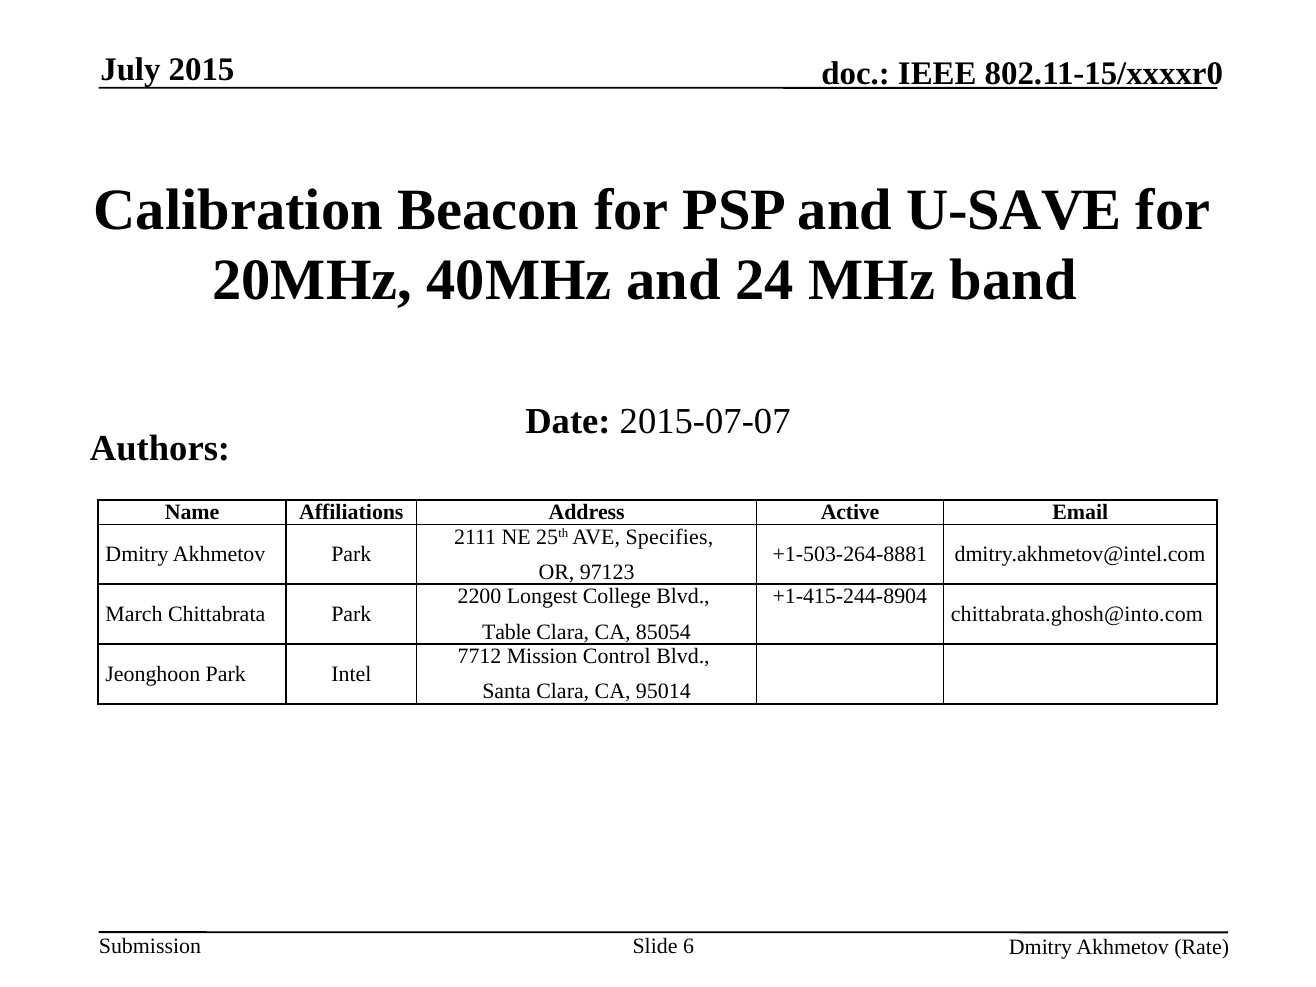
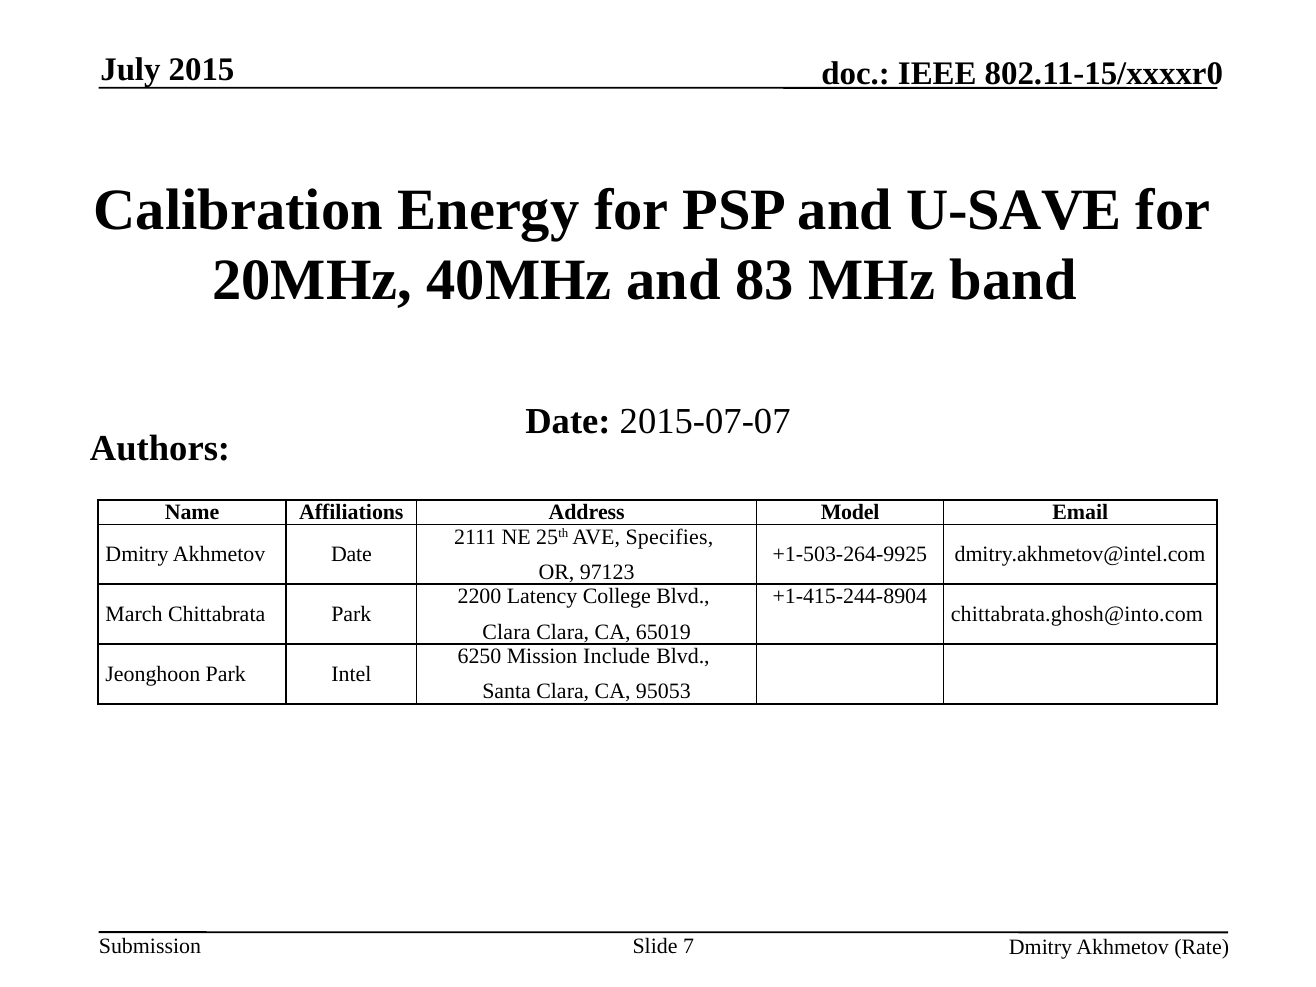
Beacon: Beacon -> Energy (489, 210)
24: 24 -> 83 (765, 280)
Active: Active -> Model (850, 512)
Akhmetov Park: Park -> Date (351, 555)
+1-503-264-8881: +1-503-264-8881 -> +1-503-264-9925 (850, 555)
Longest: Longest -> Latency (542, 597)
Table: Table -> Clara (506, 632)
85054: 85054 -> 65019 (663, 632)
7712: 7712 -> 6250 (479, 656)
Control: Control -> Include (617, 656)
95014: 95014 -> 95053 (663, 692)
6: 6 -> 7 (689, 947)
